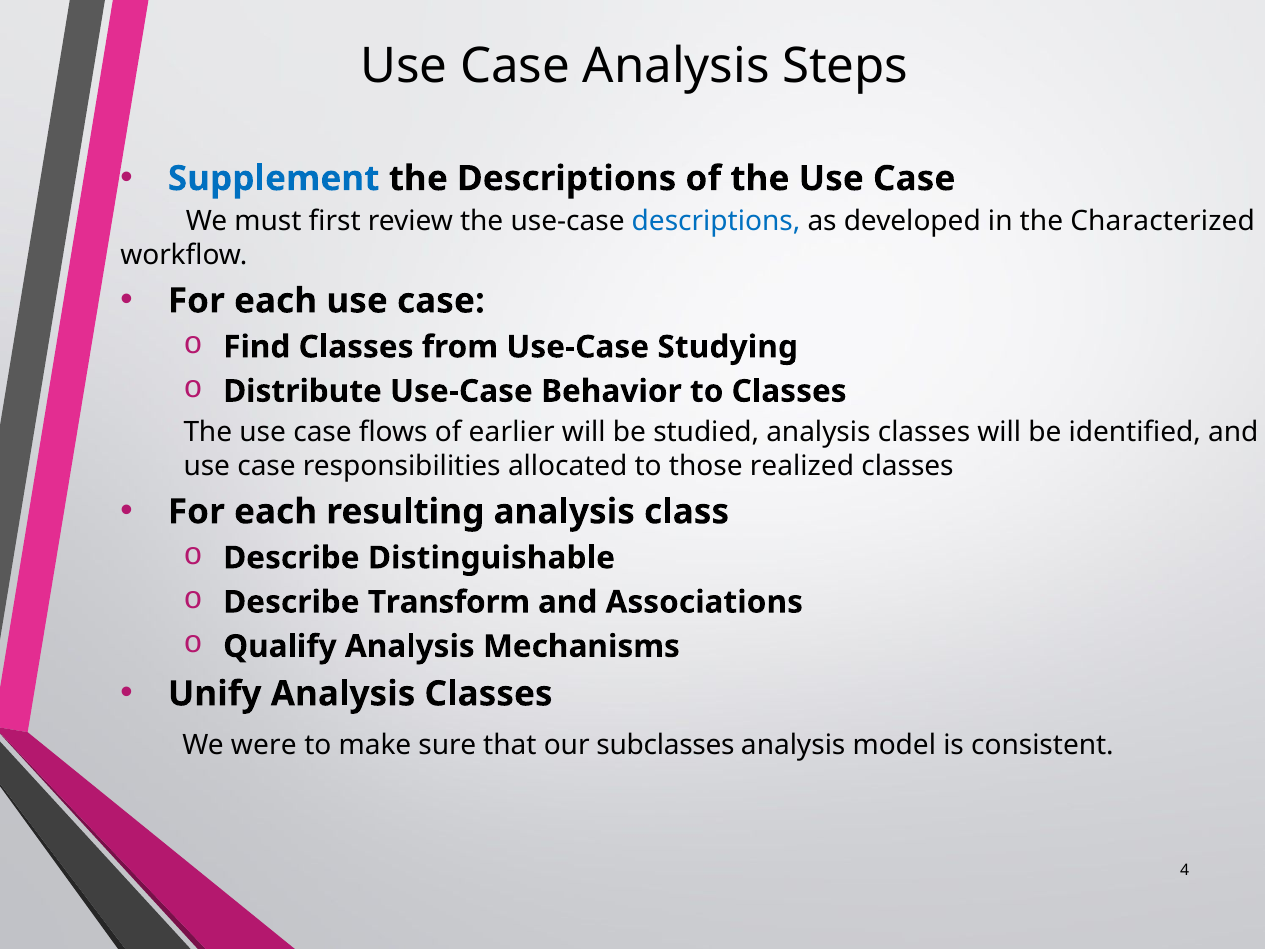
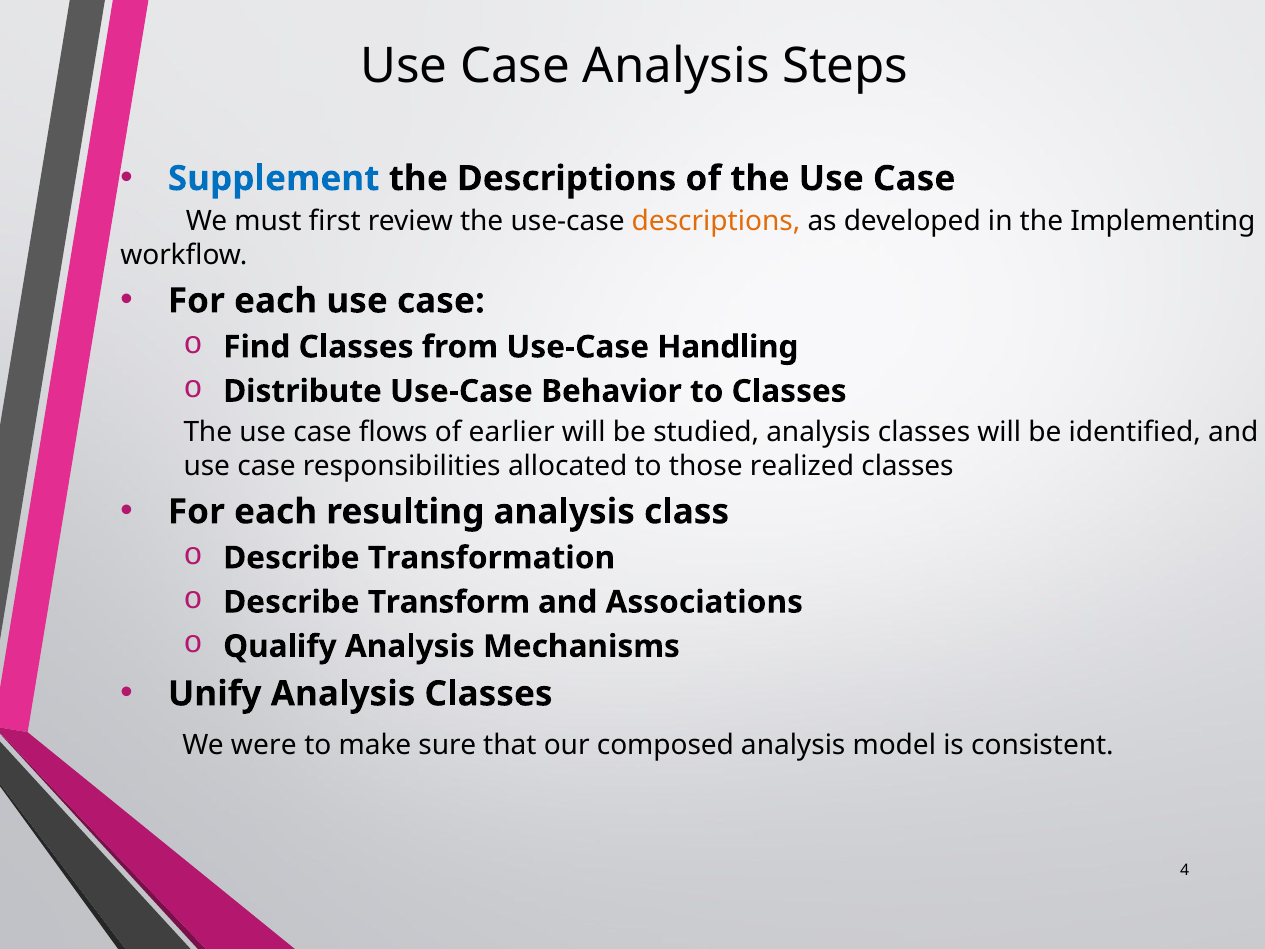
descriptions colour: blue -> orange (716, 222)
Characterized: Characterized -> Implementing (1163, 222)
Studying: Studying -> Handling (728, 347)
Distinguishable: Distinguishable -> Transformation (491, 558)
subclasses: subclasses -> composed (665, 745)
